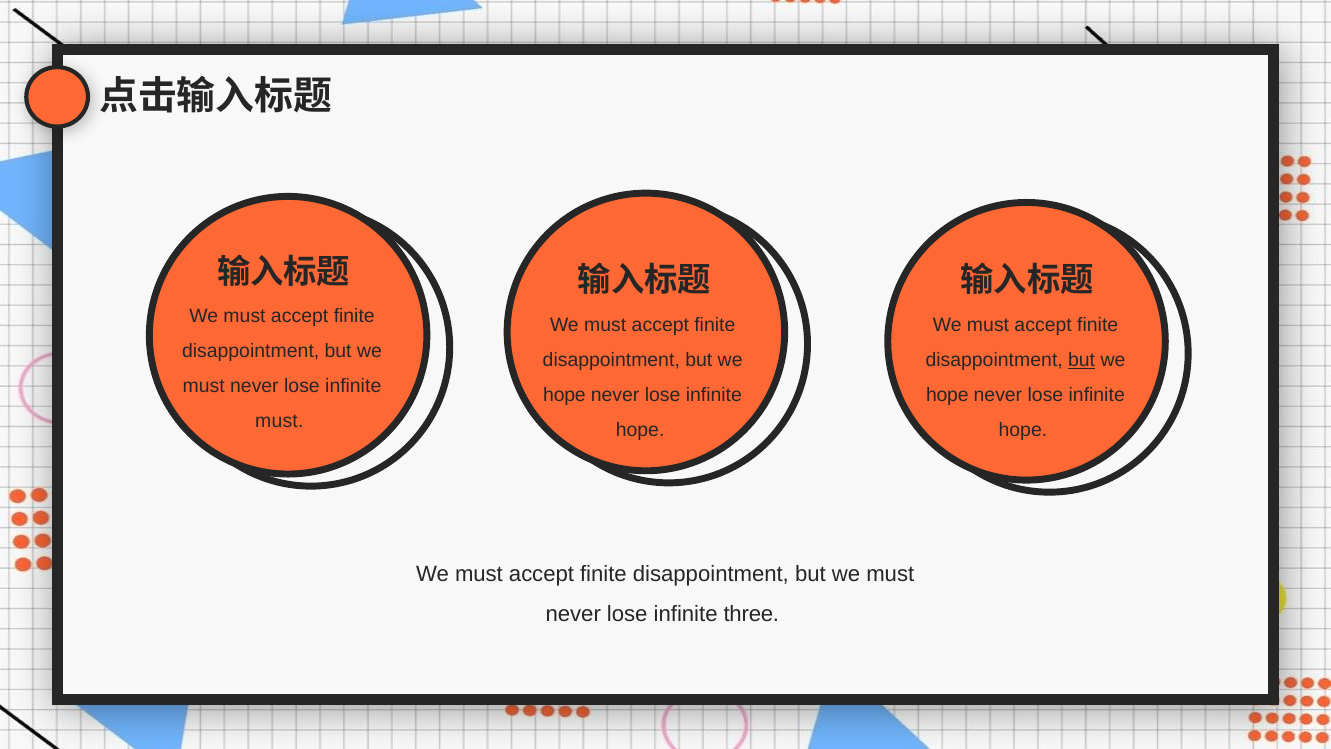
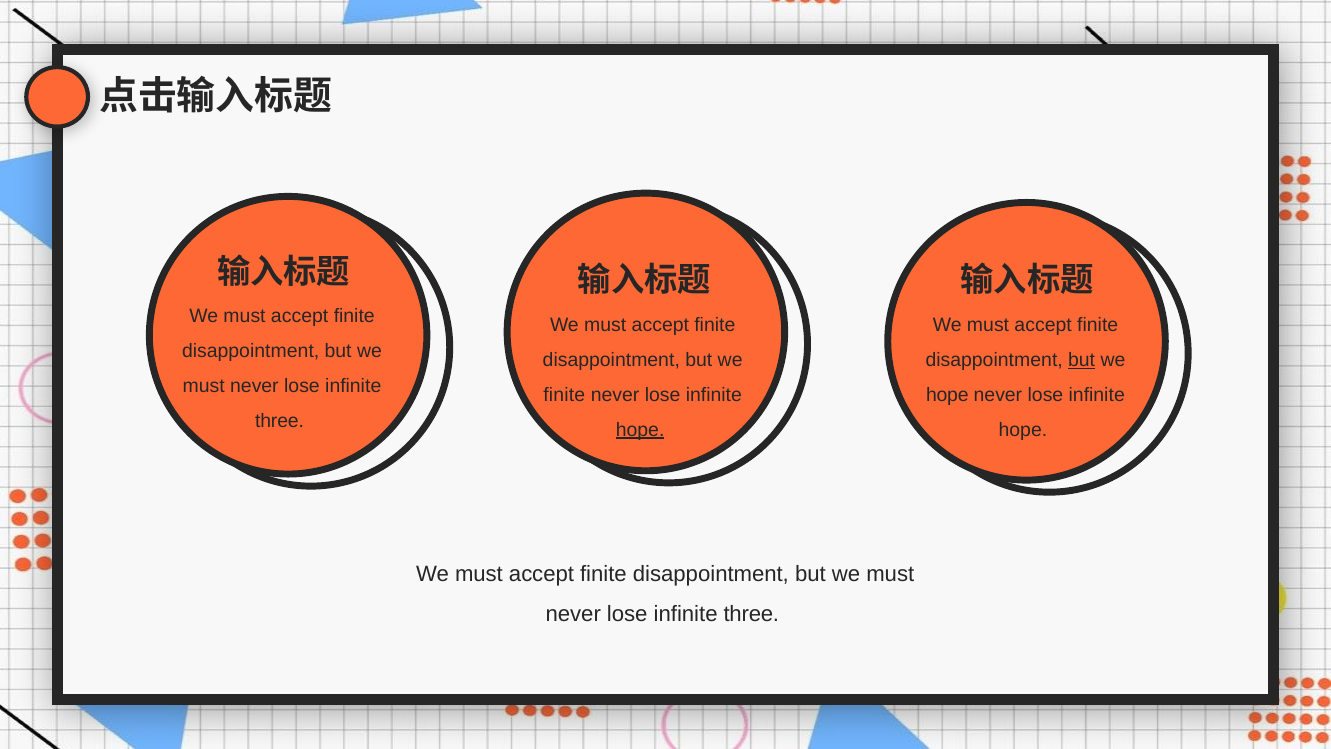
hope: hope -> finite (564, 395)
must: must -> three (280, 421)
hope underline: none -> present (640, 429)
